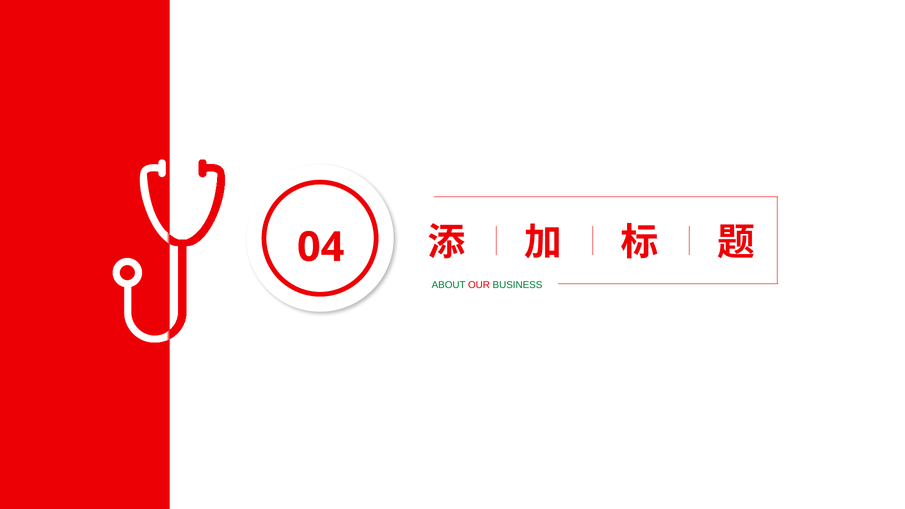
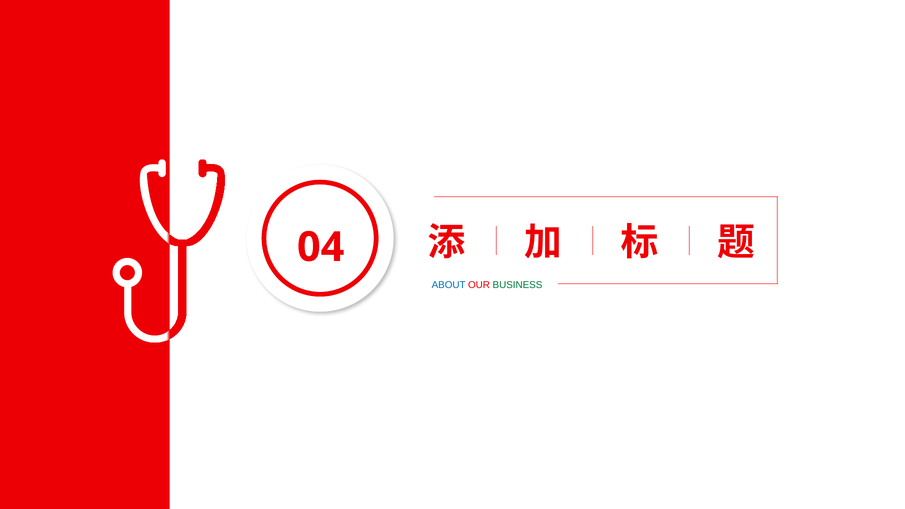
ABOUT colour: green -> blue (449, 285)
